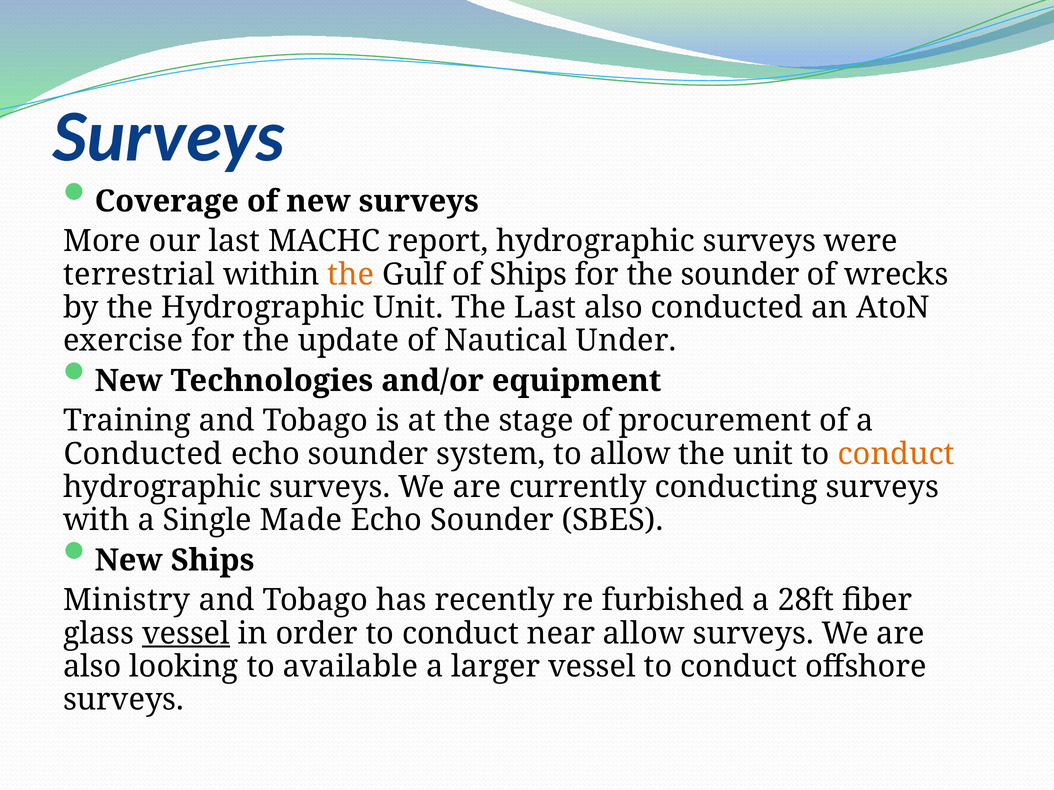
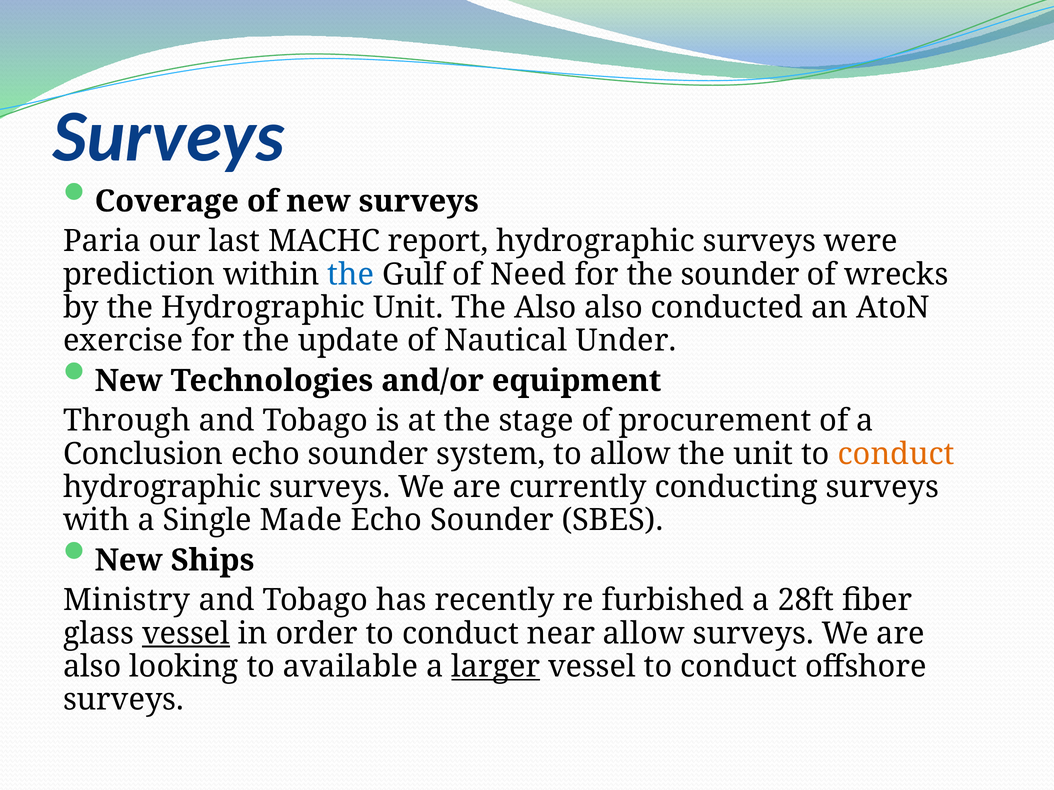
More: More -> Paria (102, 241)
terrestrial: terrestrial -> prediction (139, 275)
the colour: orange -> blue (351, 275)
of Ships: Ships -> Need (528, 275)
The Last: Last -> Also (545, 308)
Training: Training -> Through (127, 421)
Conducted: Conducted -> Conclusion (143, 454)
larger underline: none -> present (496, 667)
